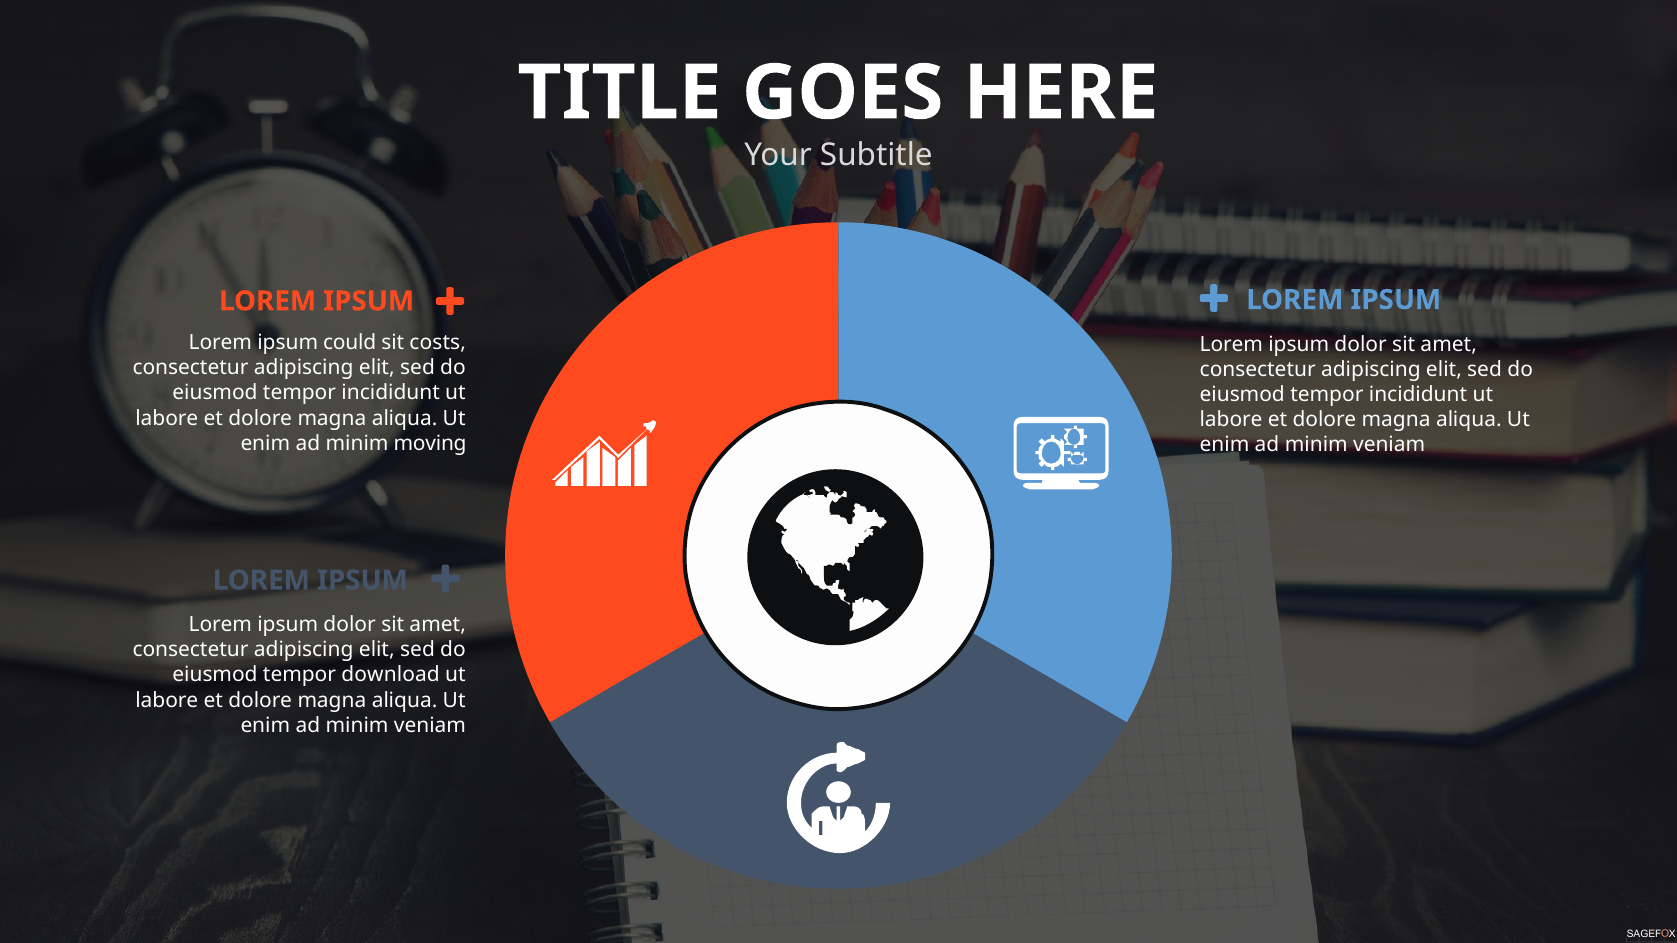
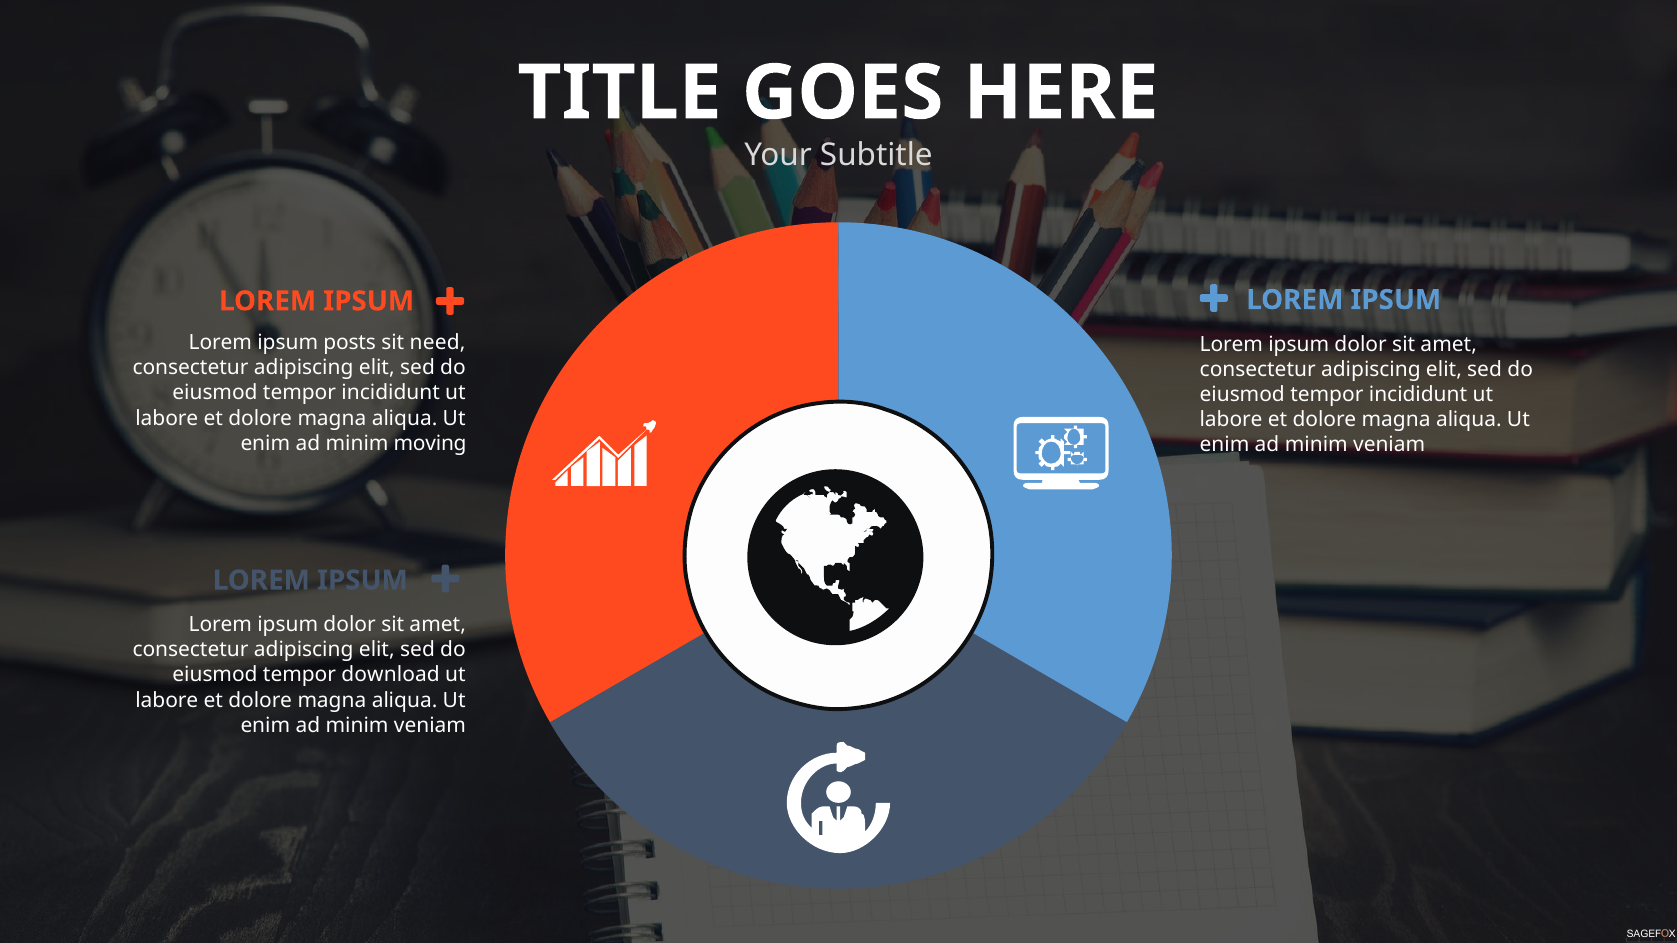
could: could -> posts (350, 343)
costs: costs -> need (438, 343)
